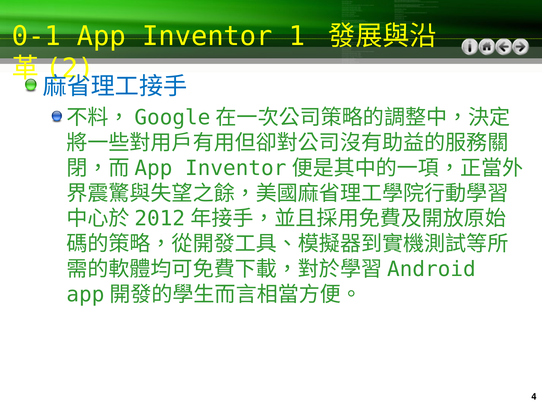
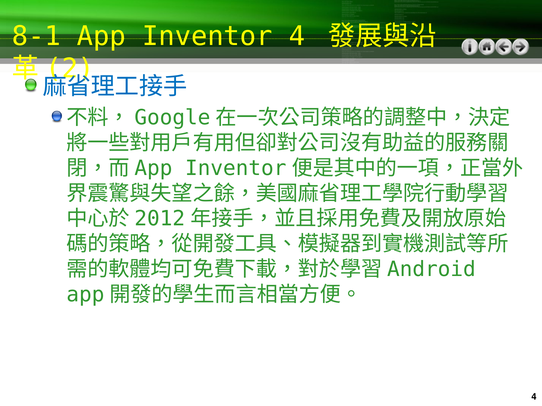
0-1: 0-1 -> 8-1 (36, 36)
Inventor 1: 1 -> 4 (297, 36)
